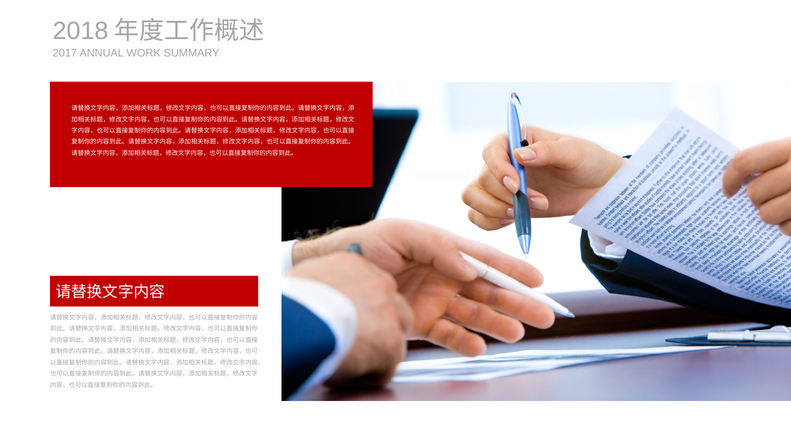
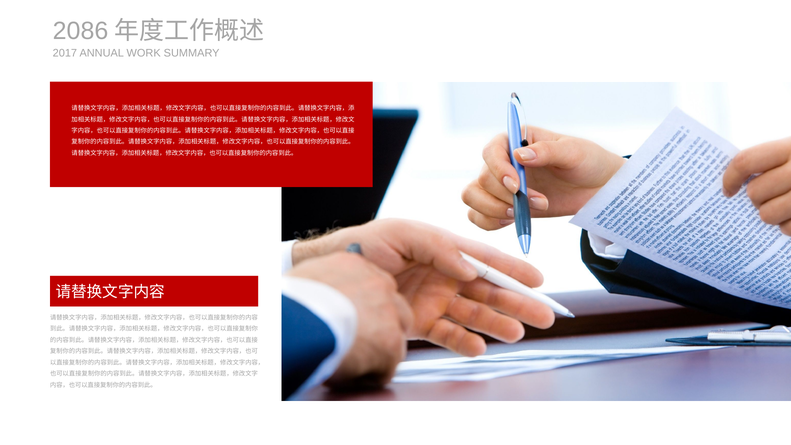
2018: 2018 -> 2086 (81, 31)
